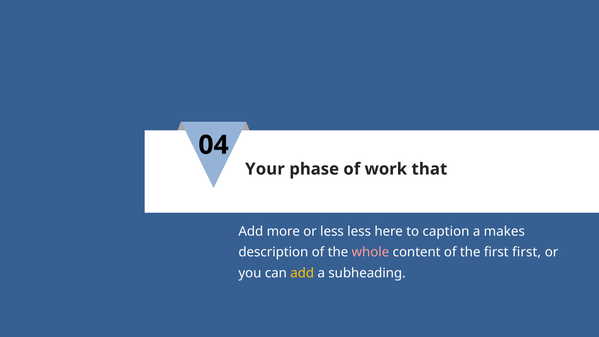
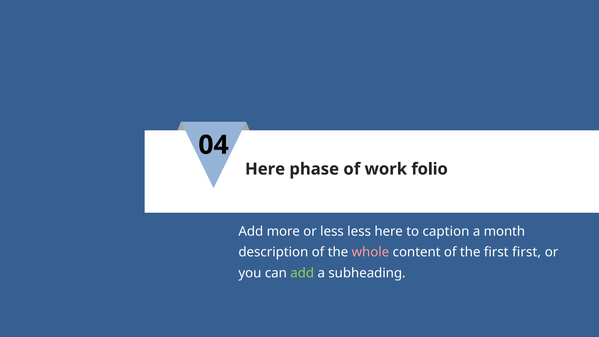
Your: Your -> Here (265, 169)
that: that -> folio (430, 169)
makes: makes -> month (504, 231)
add colour: yellow -> light green (302, 273)
